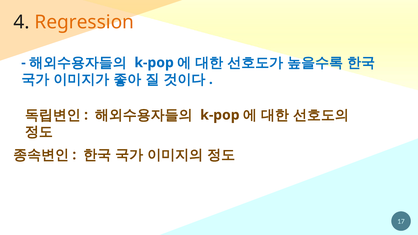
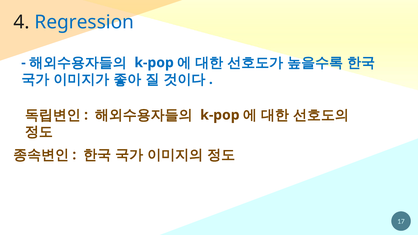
Regression colour: orange -> blue (84, 22)
